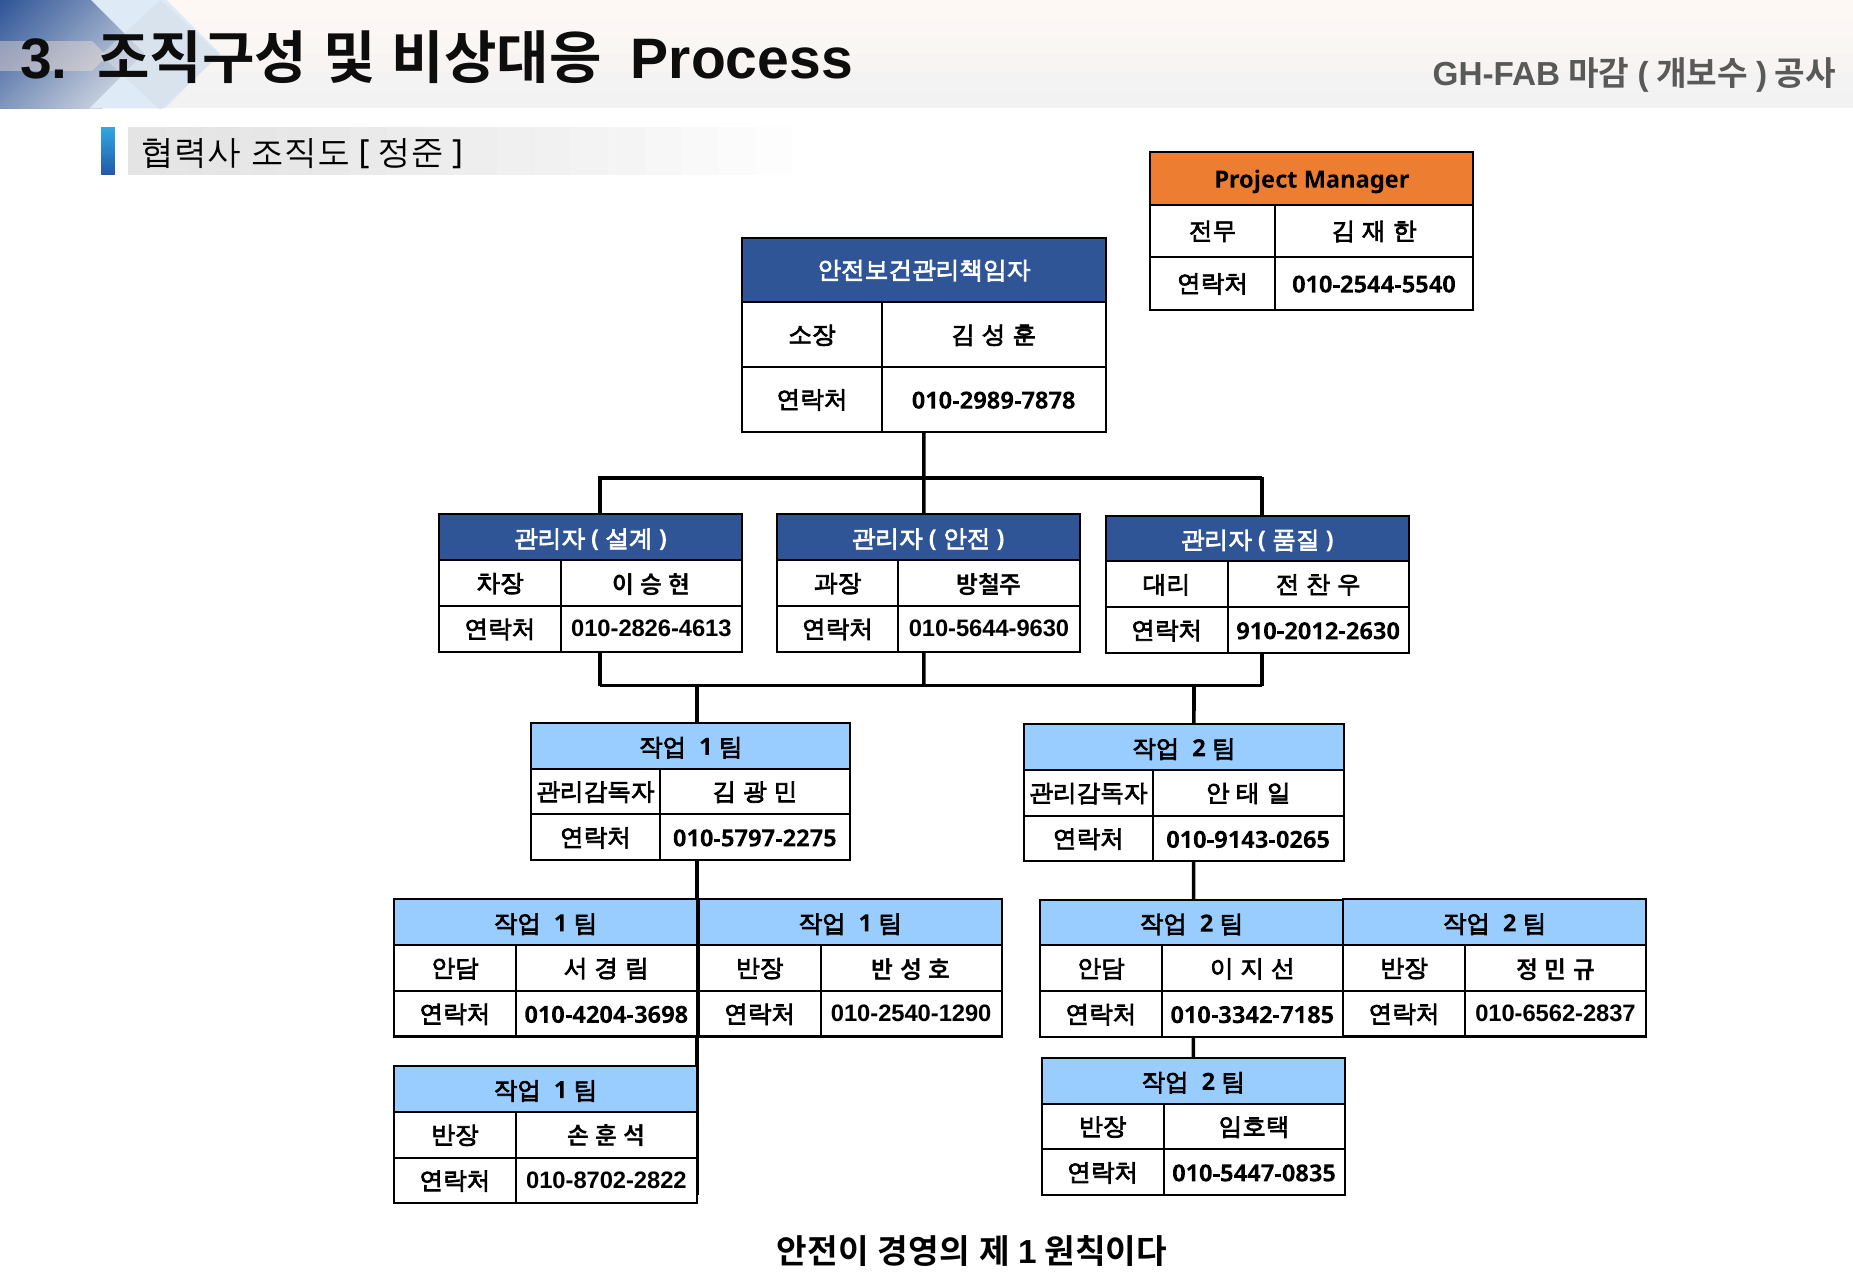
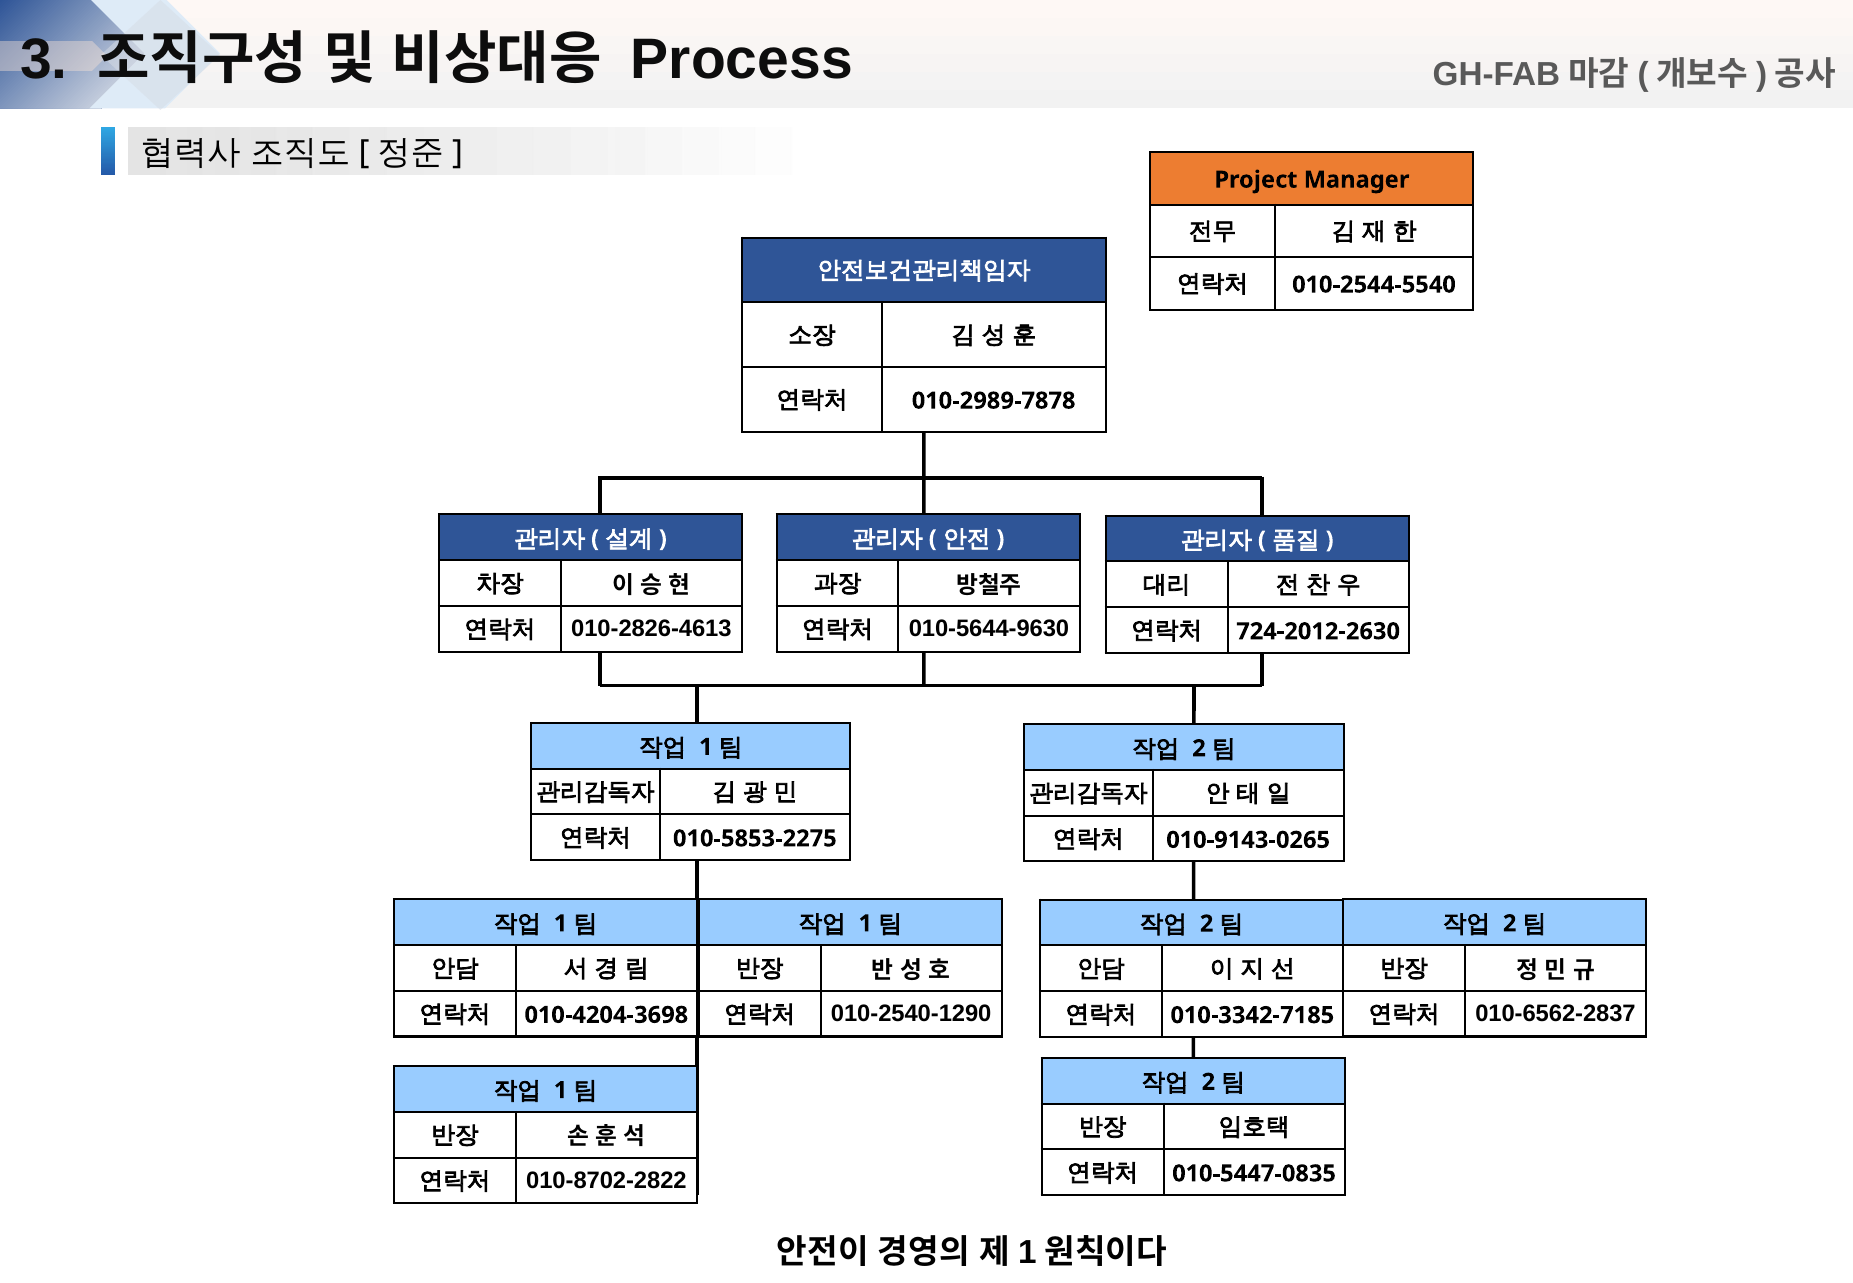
910-2012-2630: 910-2012-2630 -> 724-2012-2630 (1318, 631)
010-5797-2275: 010-5797-2275 -> 010-5853-2275 (755, 838)
